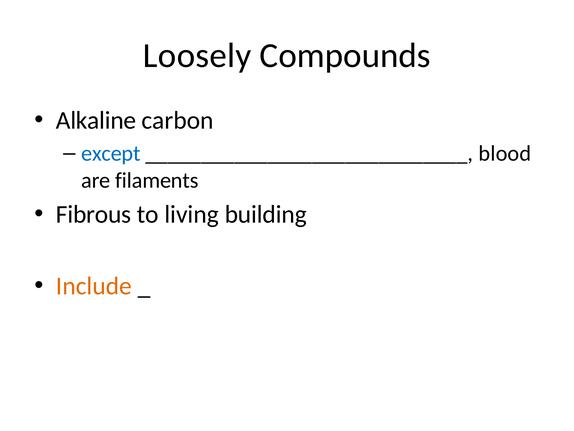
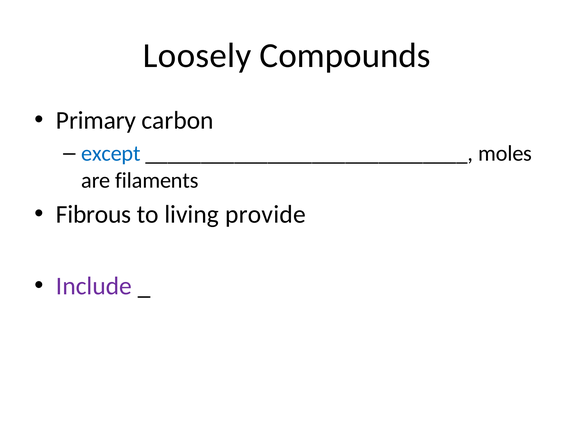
Alkaline: Alkaline -> Primary (96, 120)
blood: blood -> moles (505, 153)
building: building -> provide (266, 214)
Include colour: orange -> purple (94, 286)
